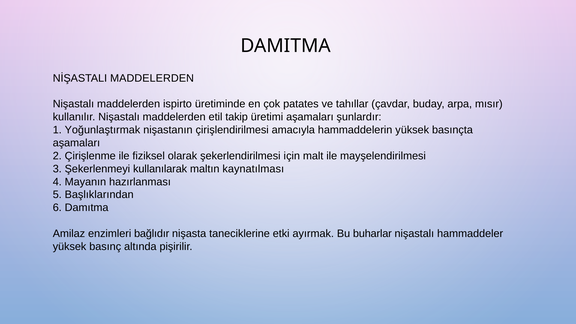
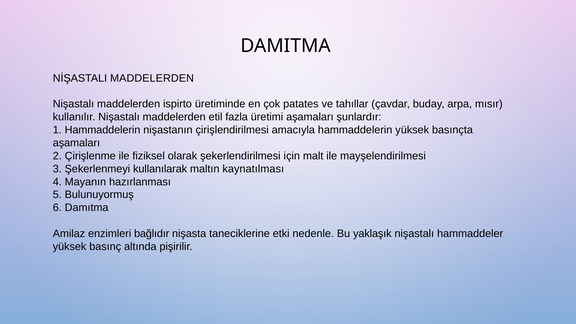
takip: takip -> fazla (237, 117)
1 Yoğunlaştırmak: Yoğunlaştırmak -> Hammaddelerin (103, 130)
Başlıklarından: Başlıklarından -> Bulunuyormuş (99, 195)
ayırmak: ayırmak -> nedenle (313, 234)
buharlar: buharlar -> yaklaşık (372, 234)
